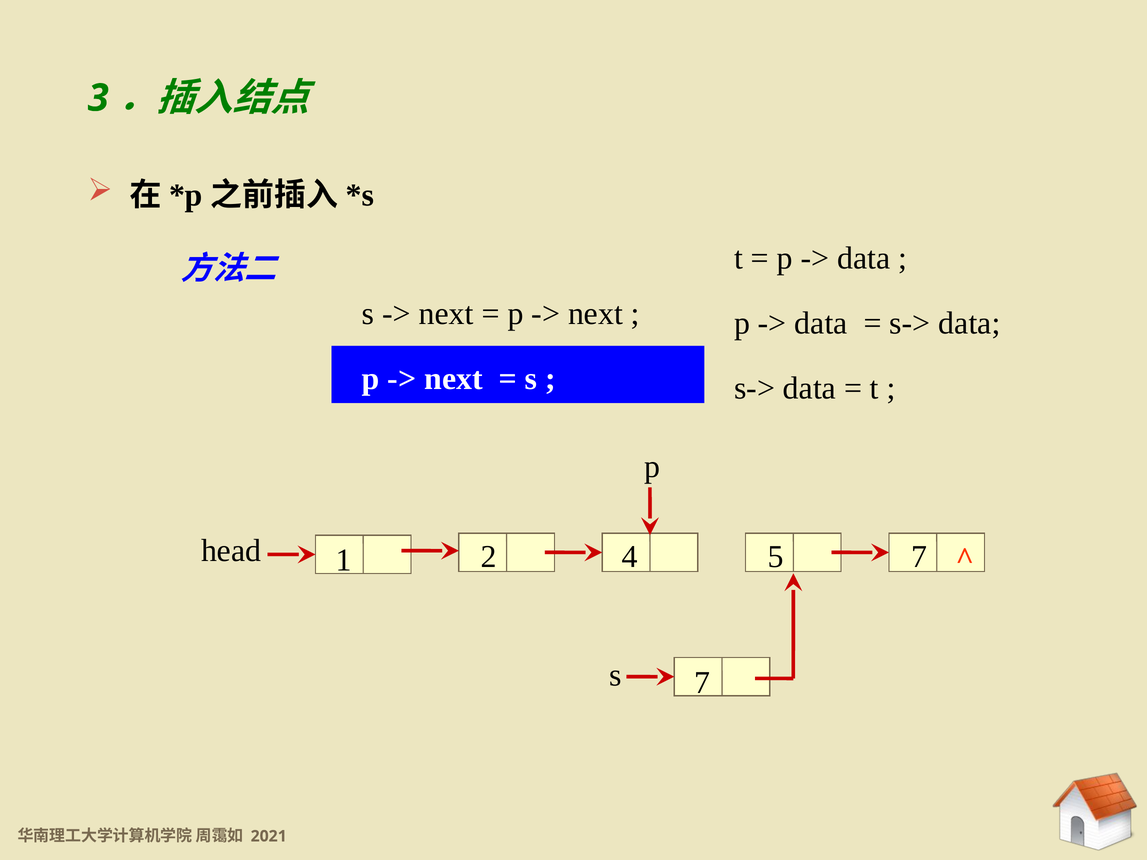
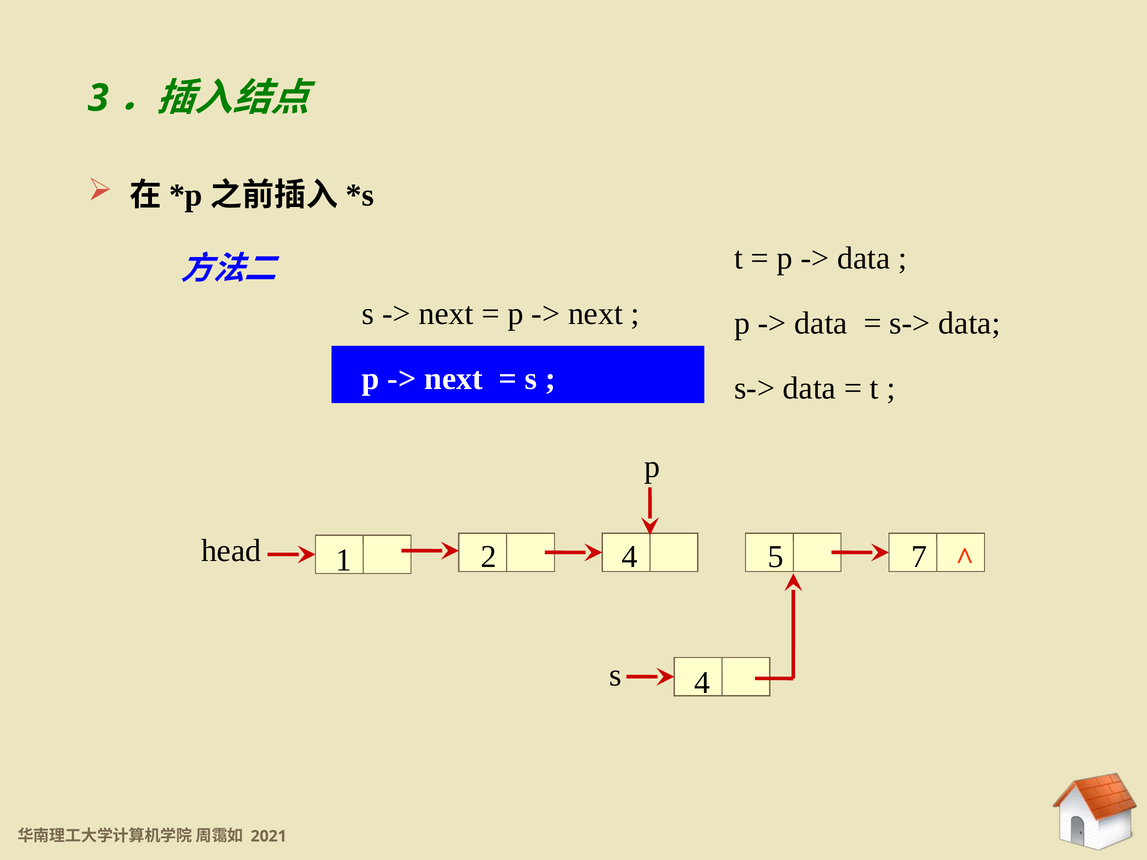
s 7: 7 -> 4 (702, 683)
